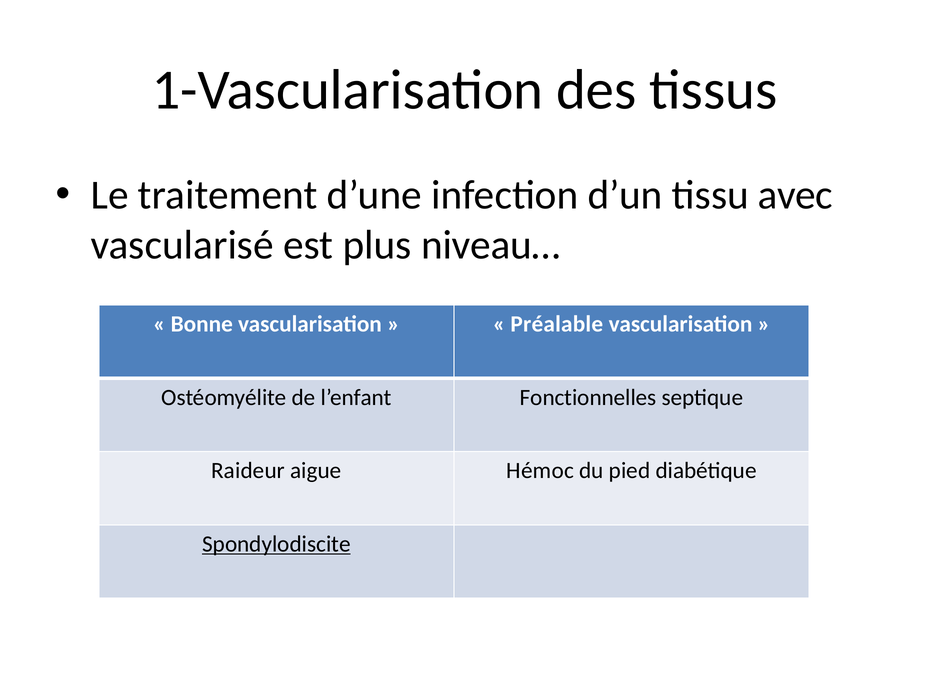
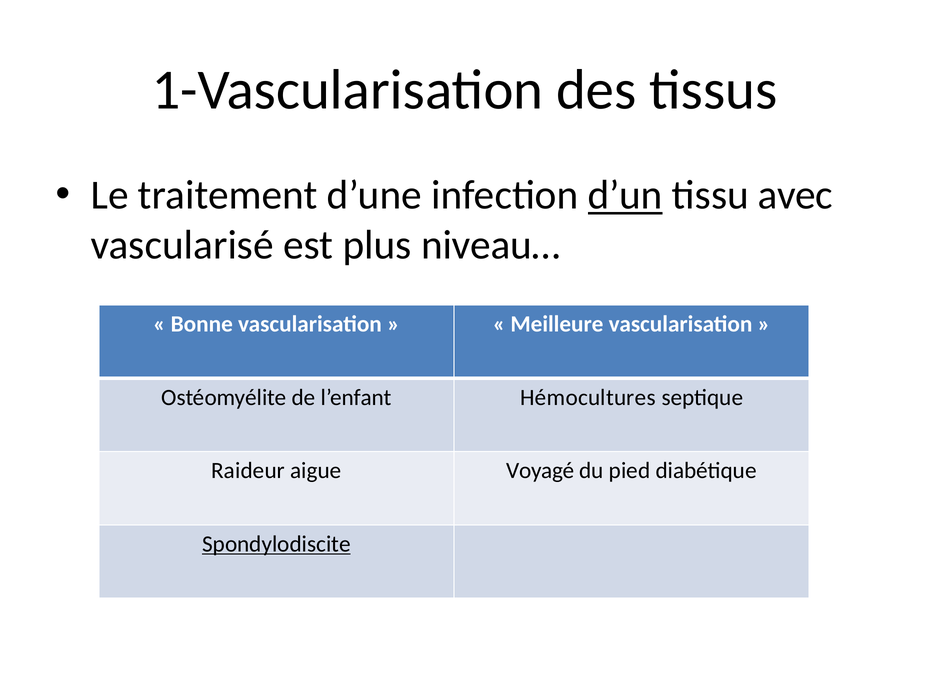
d’un underline: none -> present (625, 195)
Préalable: Préalable -> Meilleure (557, 324)
Fonctionnelles: Fonctionnelles -> Hémocultures (588, 397)
Hémoc: Hémoc -> Voyagé (540, 470)
